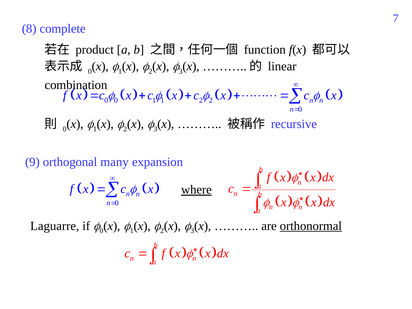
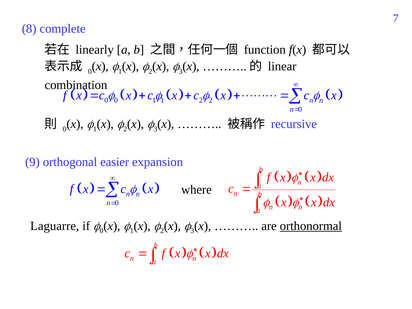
product: product -> linearly (95, 50)
many: many -> easier (115, 162)
where underline: present -> none (196, 190)
